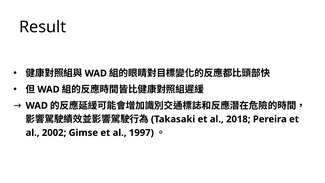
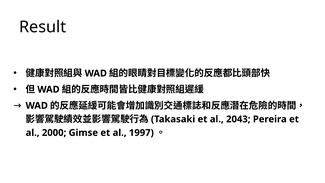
2018: 2018 -> 2043 (238, 119)
2002: 2002 -> 2000 (54, 133)
